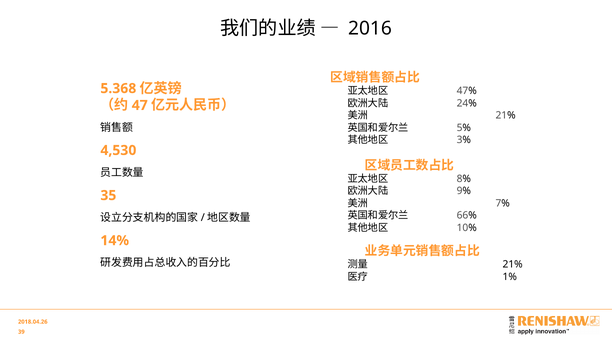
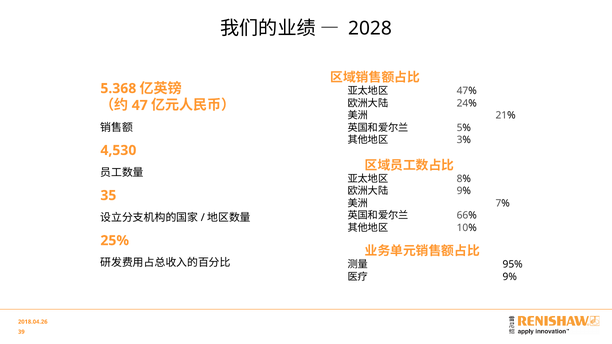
2016: 2016 -> 2028 (370, 28)
14%: 14% -> 25% (115, 241)
21%: 21% -> 95% (513, 265)
1%: 1% -> 9% (510, 277)
